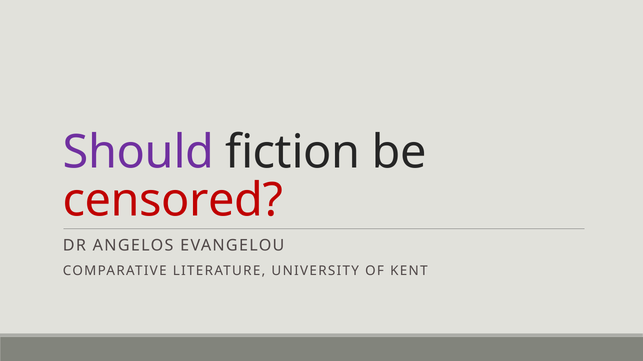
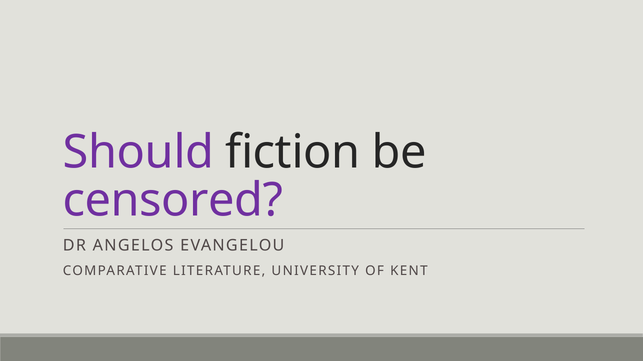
censored colour: red -> purple (173, 201)
